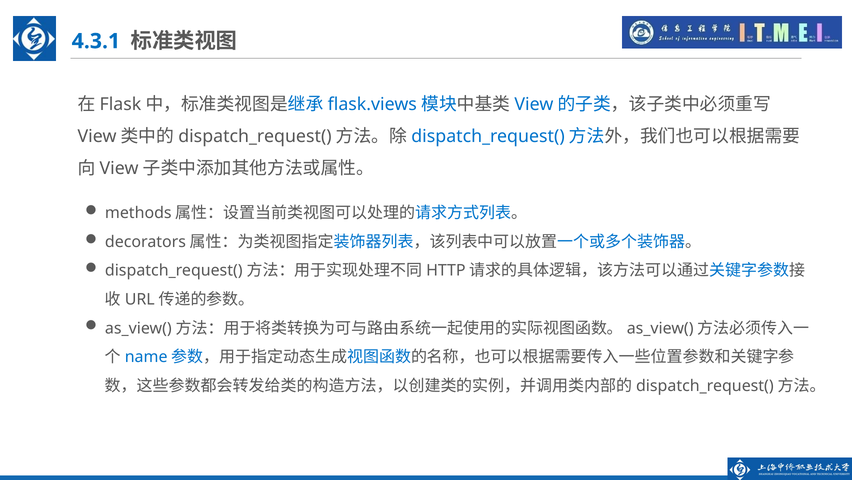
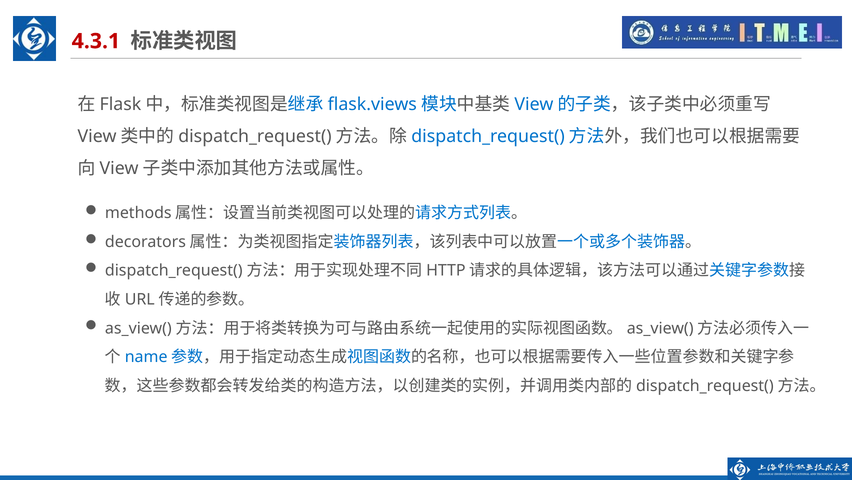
4.3.1 colour: blue -> red (96, 41)
